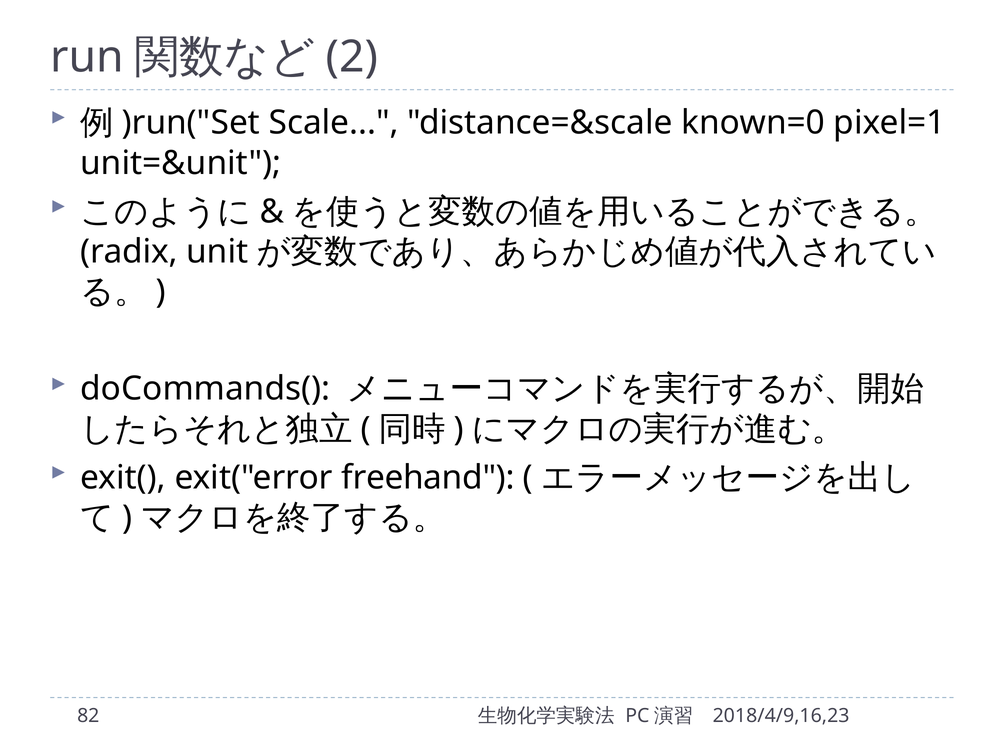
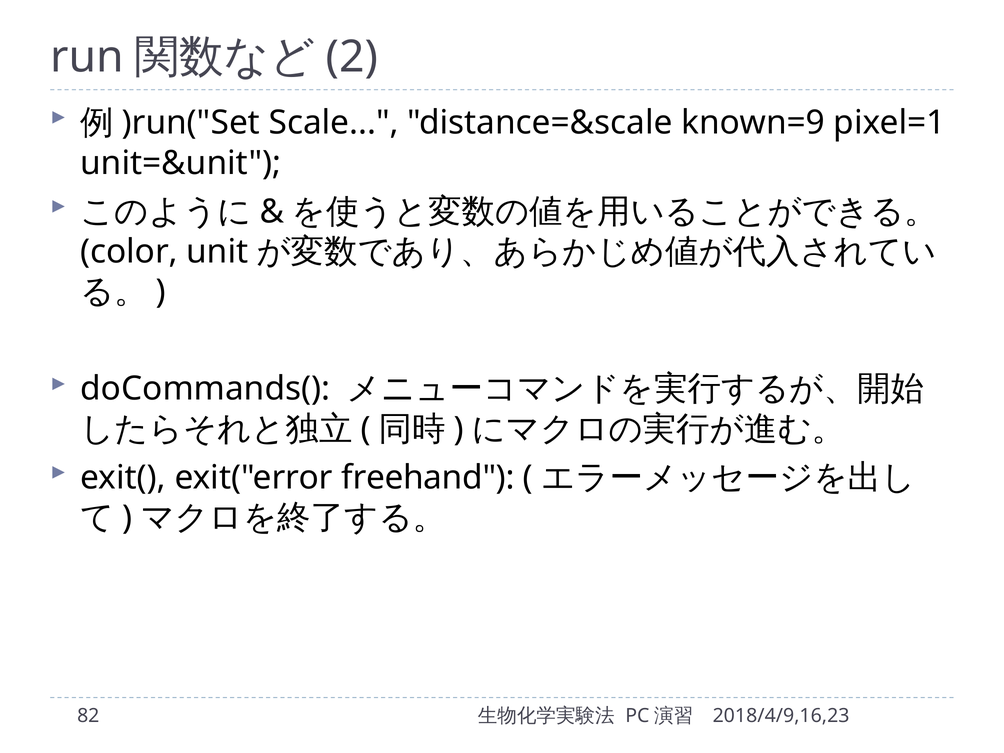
known=0: known=0 -> known=9 (753, 123)
radix: radix -> color (129, 252)
